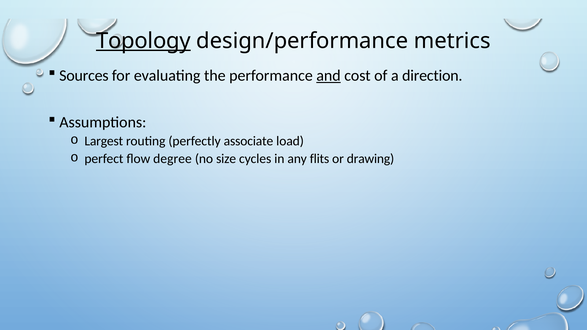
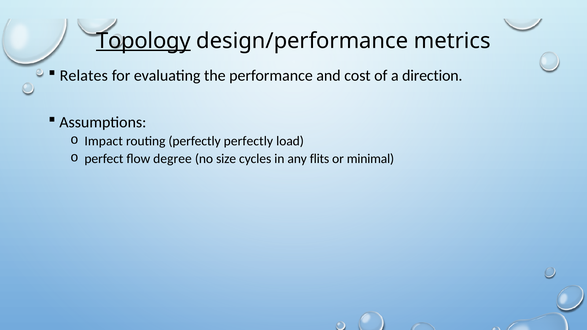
Sources: Sources -> Relates (84, 76)
and underline: present -> none (328, 76)
Largest: Largest -> Impact (104, 141)
perfectly associate: associate -> perfectly (248, 141)
drawing: drawing -> minimal (370, 159)
